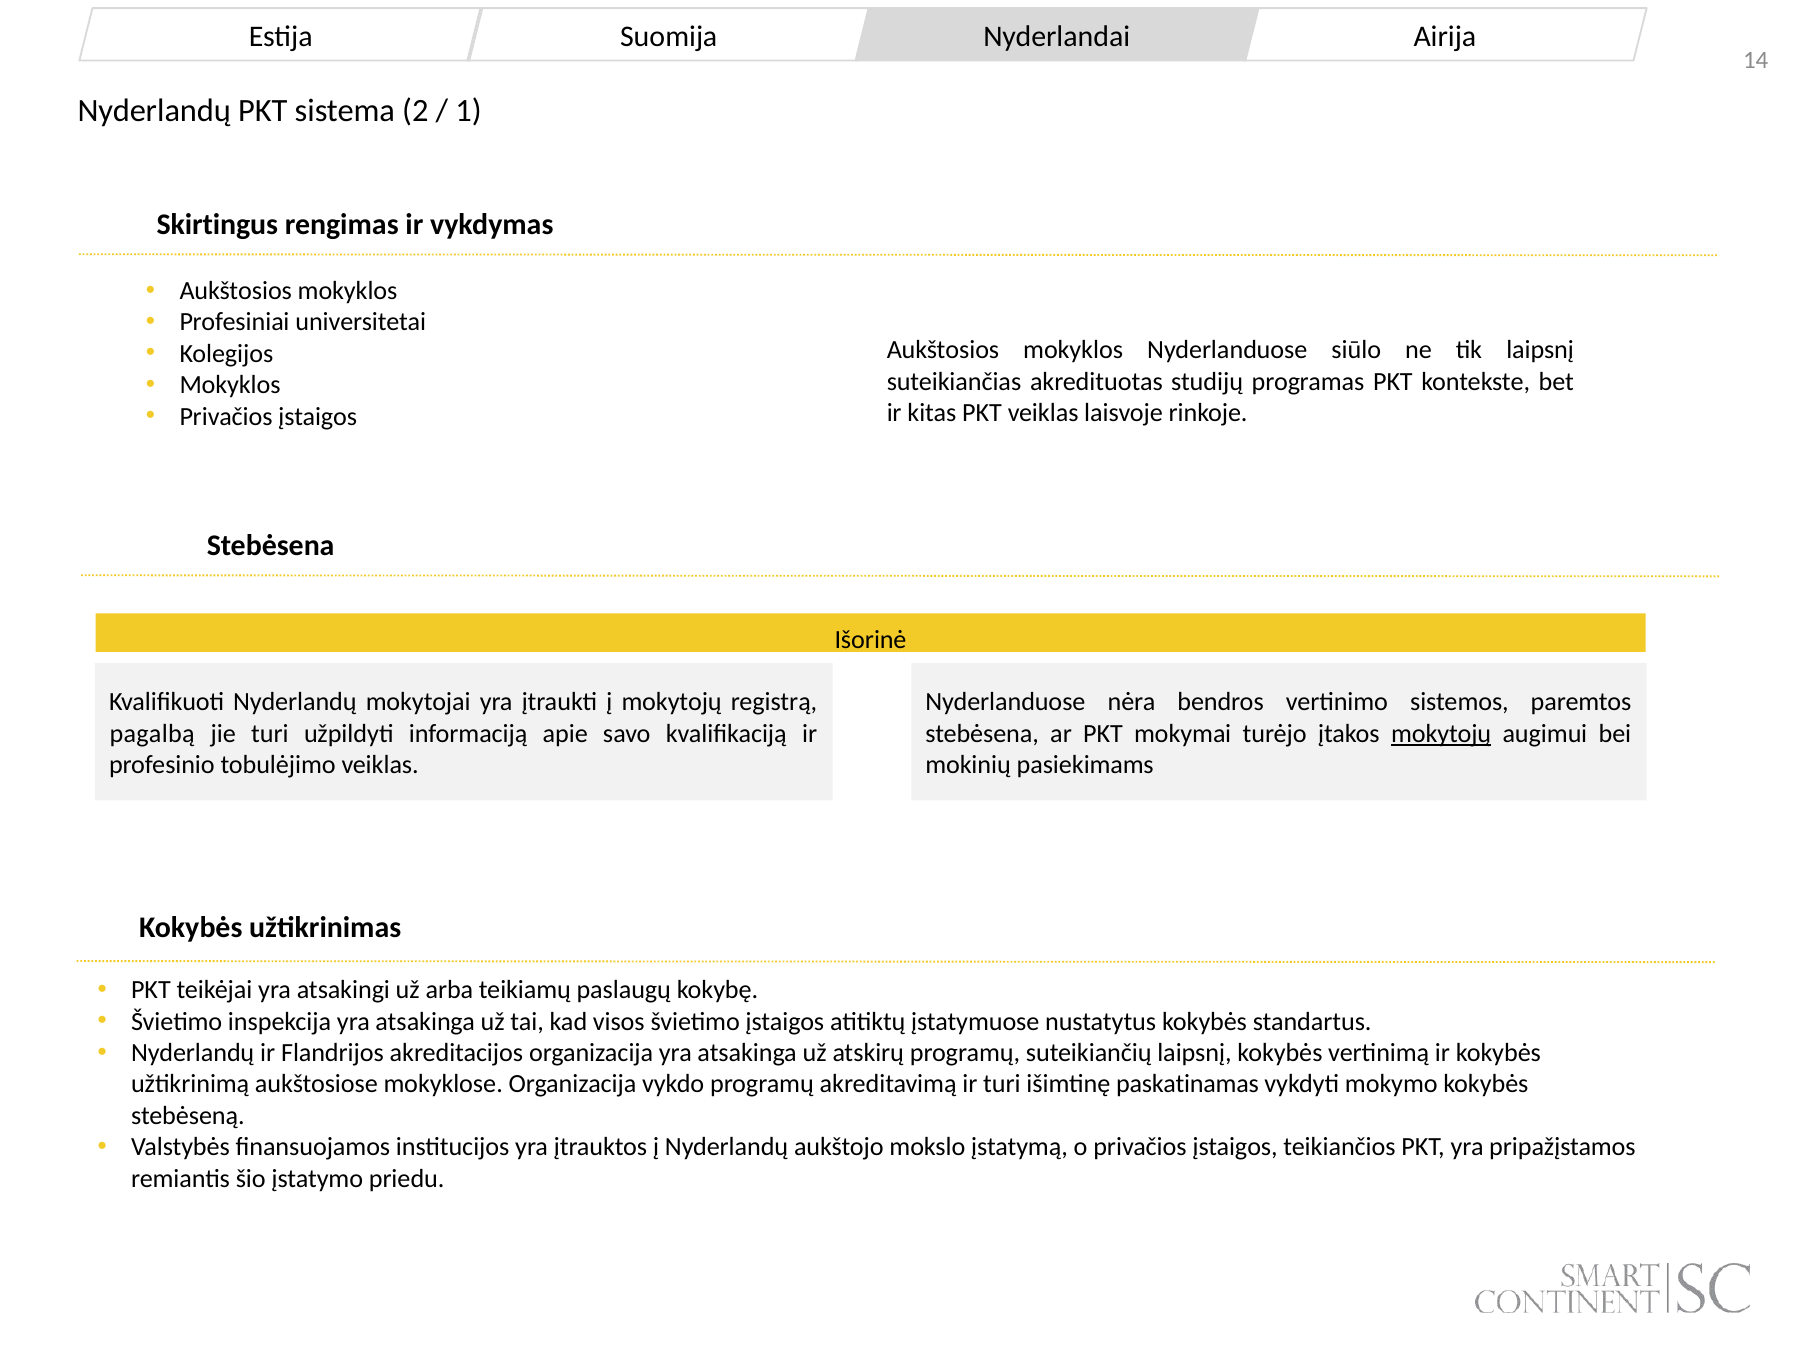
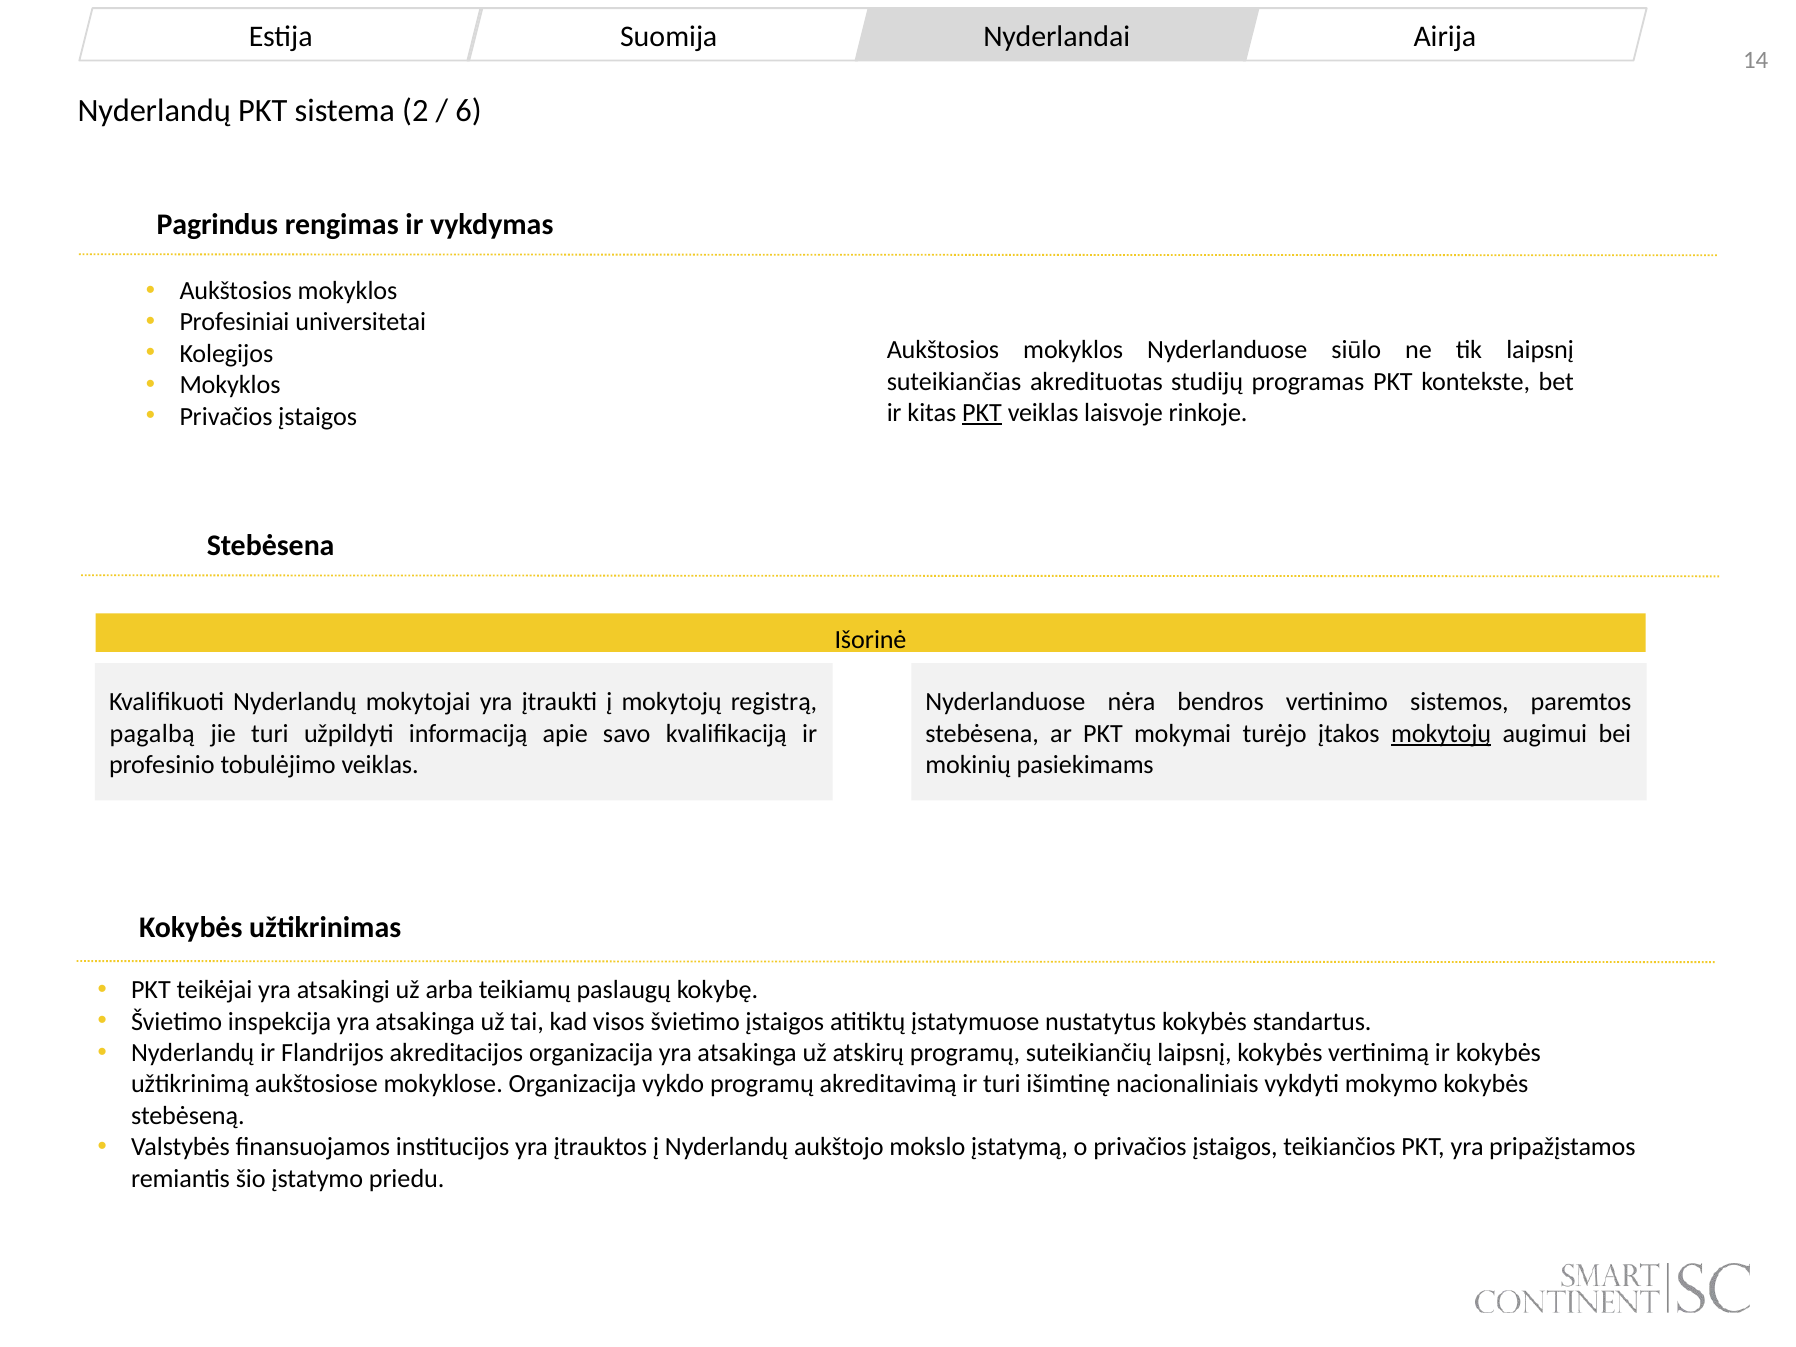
1: 1 -> 6 (469, 111)
Skirtingus: Skirtingus -> Pagrindus (217, 225)
PKT underline: none -> present (982, 413)
paskatinamas: paskatinamas -> nacionaliniais (1187, 1084)
